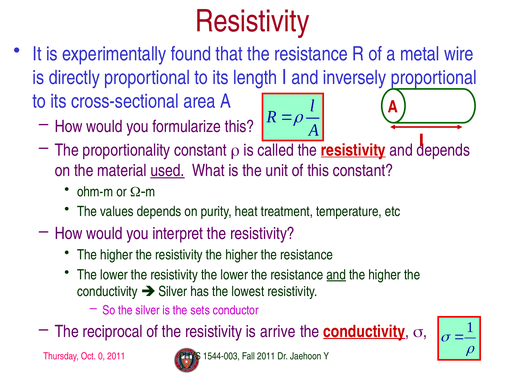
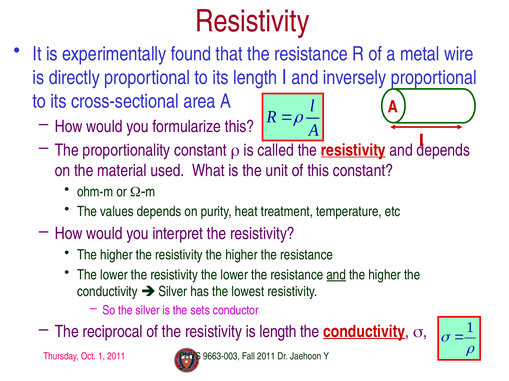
used underline: present -> none (168, 171)
is arrive: arrive -> length (278, 332)
Oct 0: 0 -> 1 (102, 357)
1544-003: 1544-003 -> 9663-003 (221, 357)
